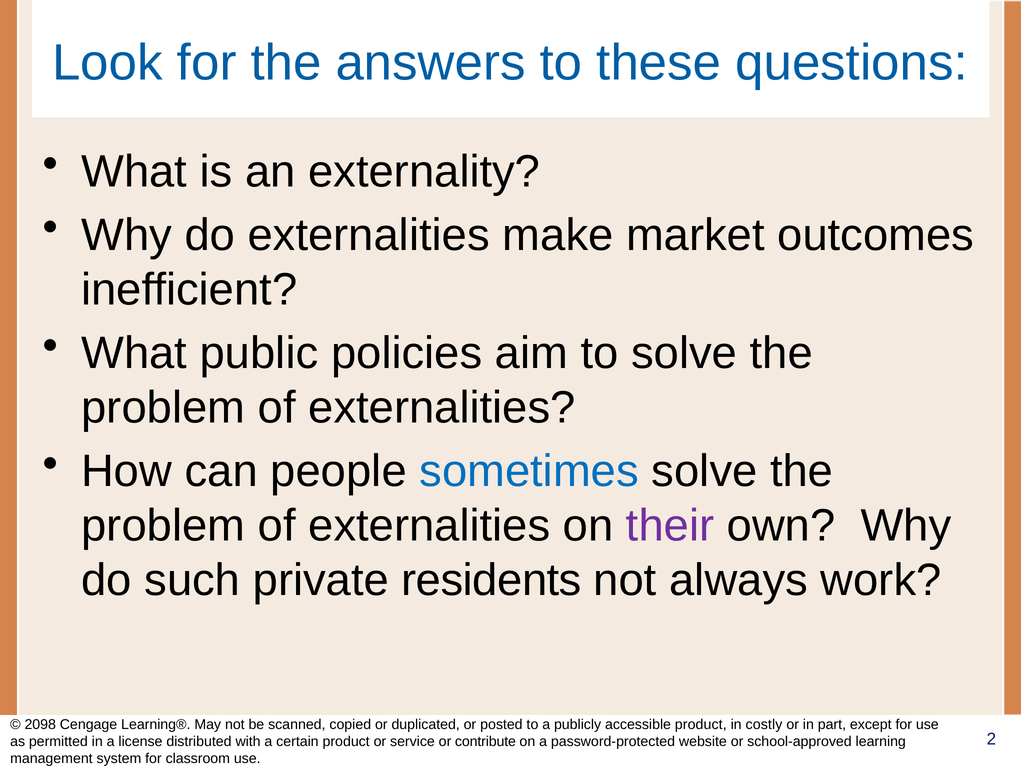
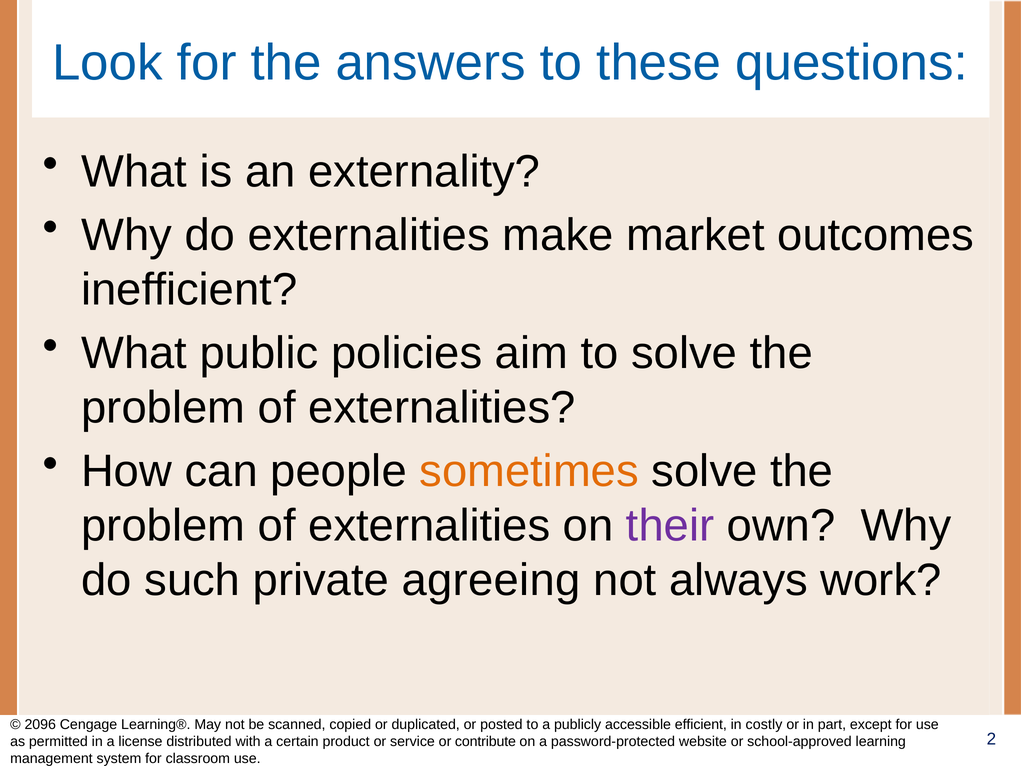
sometimes colour: blue -> orange (529, 471)
residents: residents -> agreeing (491, 580)
2098: 2098 -> 2096 (40, 724)
accessible product: product -> efficient (701, 724)
